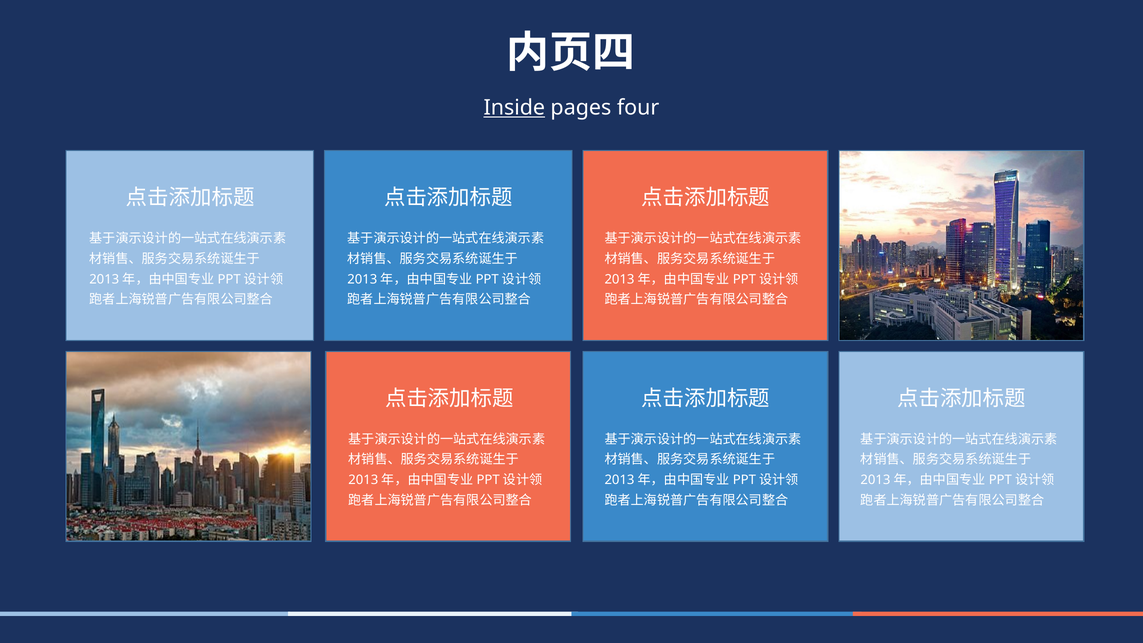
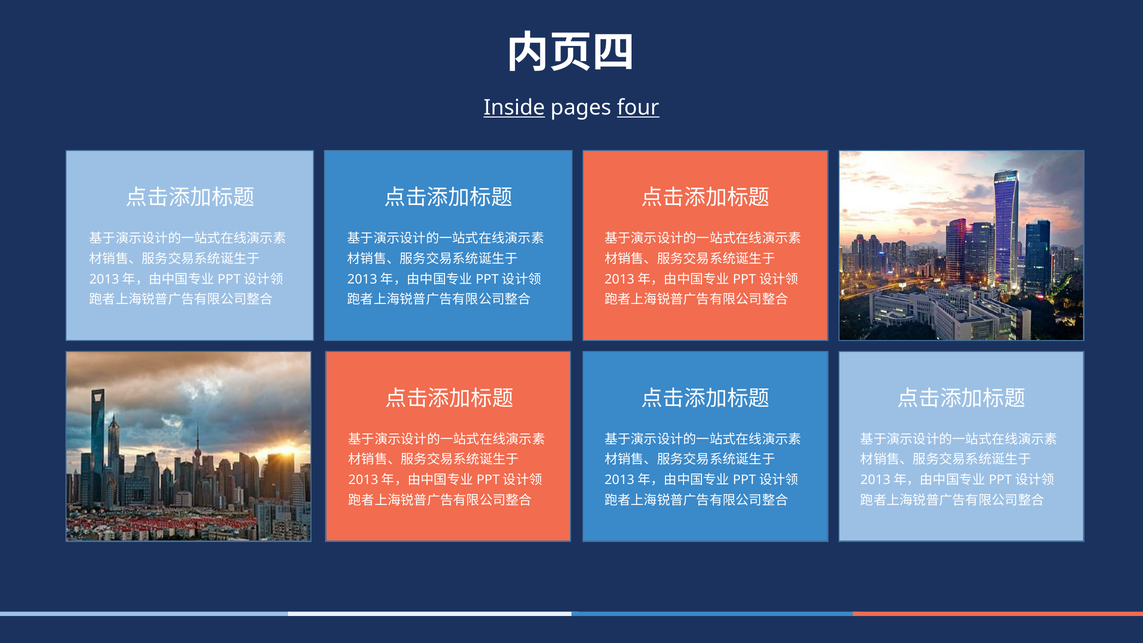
four underline: none -> present (638, 108)
